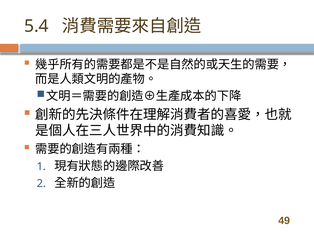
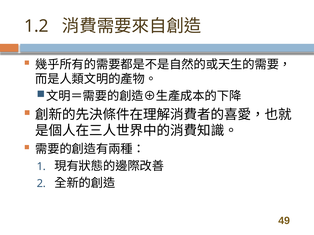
5.4: 5.4 -> 1.2 (36, 26)
